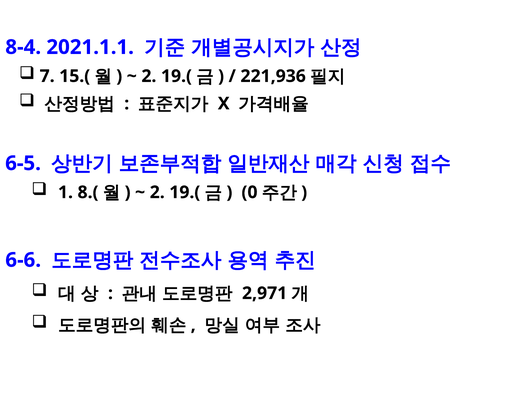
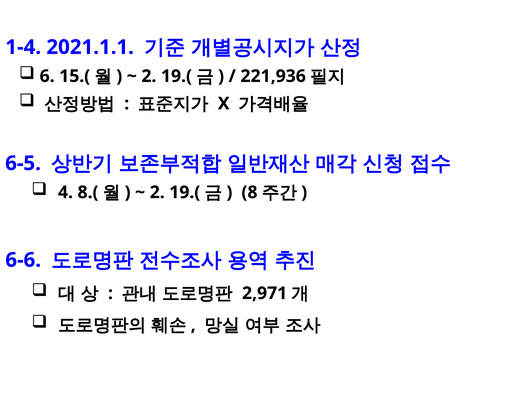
8-4: 8-4 -> 1-4 (23, 47)
7: 7 -> 6 (47, 76)
1: 1 -> 4 (65, 192)
0: 0 -> 8 (249, 192)
